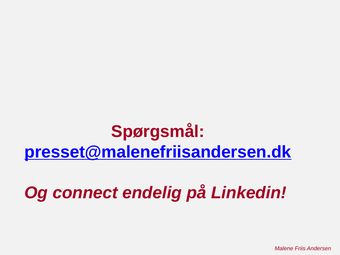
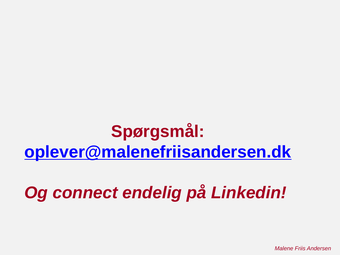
presset@malenefriisandersen.dk: presset@malenefriisandersen.dk -> oplever@malenefriisandersen.dk (158, 152)
